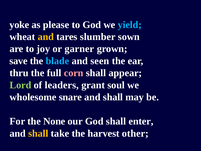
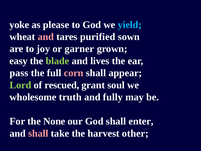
and colour: yellow -> pink (46, 37)
slumber: slumber -> purified (98, 37)
save: save -> easy (18, 61)
blade colour: light blue -> light green (57, 61)
seen: seen -> lives (100, 61)
thru: thru -> pass (19, 73)
leaders: leaders -> rescued (62, 85)
snare: snare -> truth (70, 97)
shall: shall -> fully (113, 97)
shall colour: yellow -> pink (38, 133)
